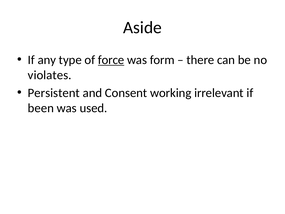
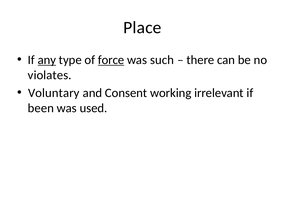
Aside: Aside -> Place (142, 28)
any underline: none -> present (47, 60)
form: form -> such (162, 60)
Persistent: Persistent -> Voluntary (54, 93)
